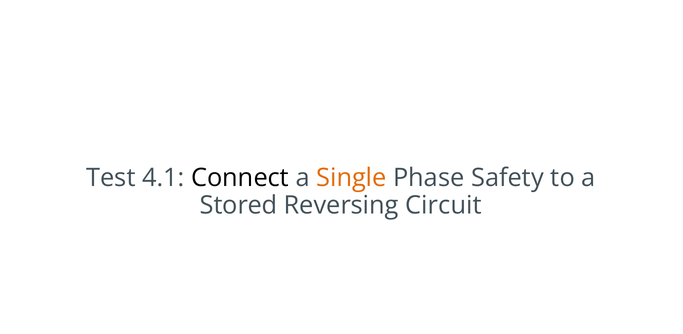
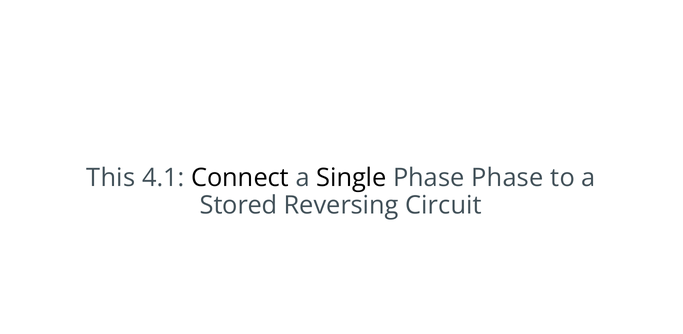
Test: Test -> This (111, 178)
Single colour: orange -> black (351, 178)
Phase Safety: Safety -> Phase (507, 178)
